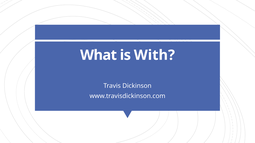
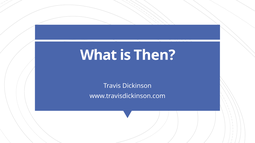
With: With -> Then (154, 55)
